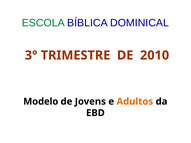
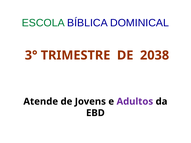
2010: 2010 -> 2038 (155, 55)
Modelo: Modelo -> Atende (41, 102)
Adultos colour: orange -> purple (135, 102)
